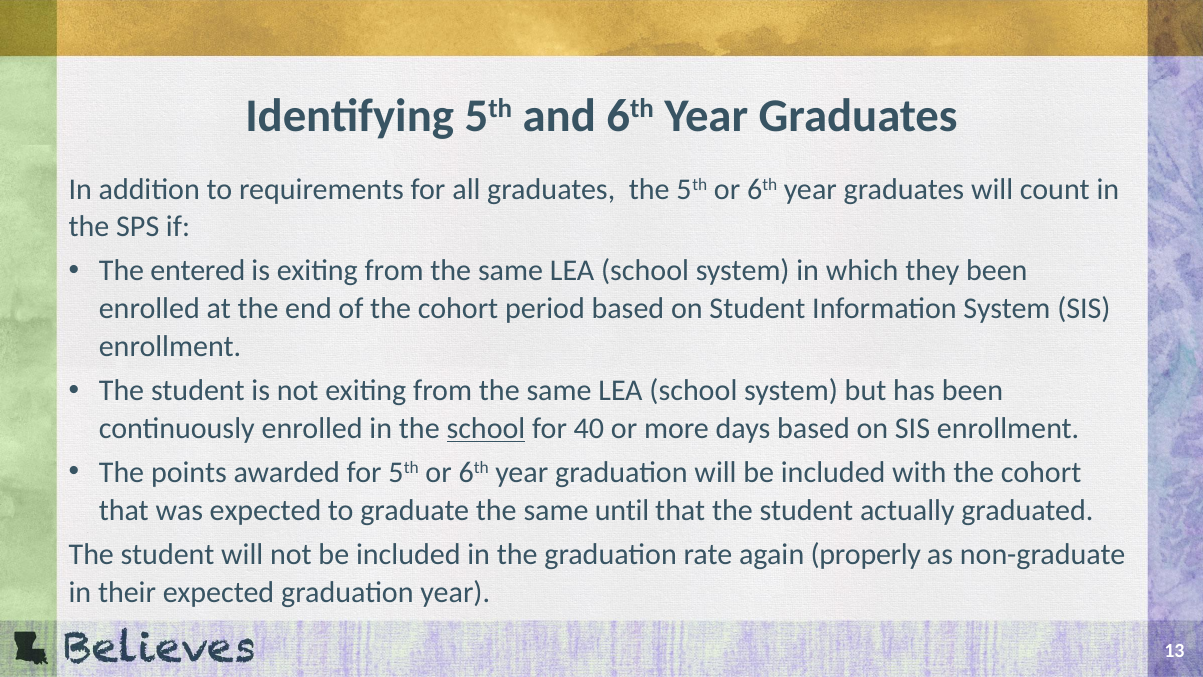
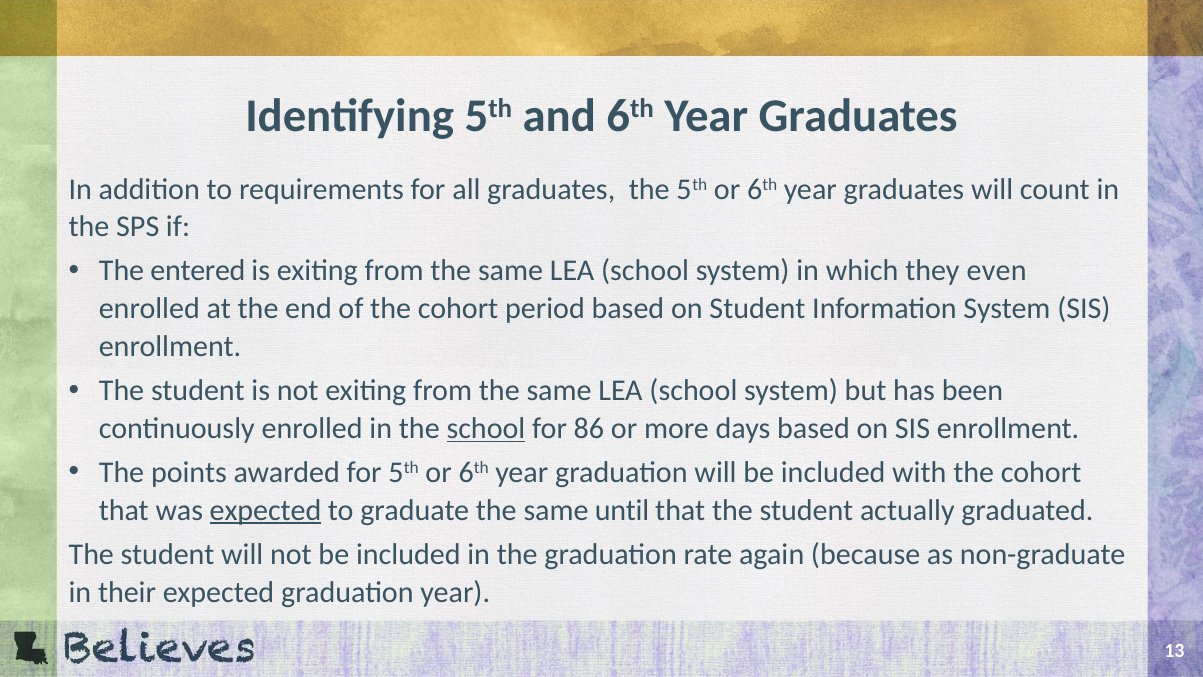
they been: been -> even (997, 271)
40: 40 -> 86 (589, 428)
expected underline: none -> present (265, 510)
properly: properly -> because (866, 554)
